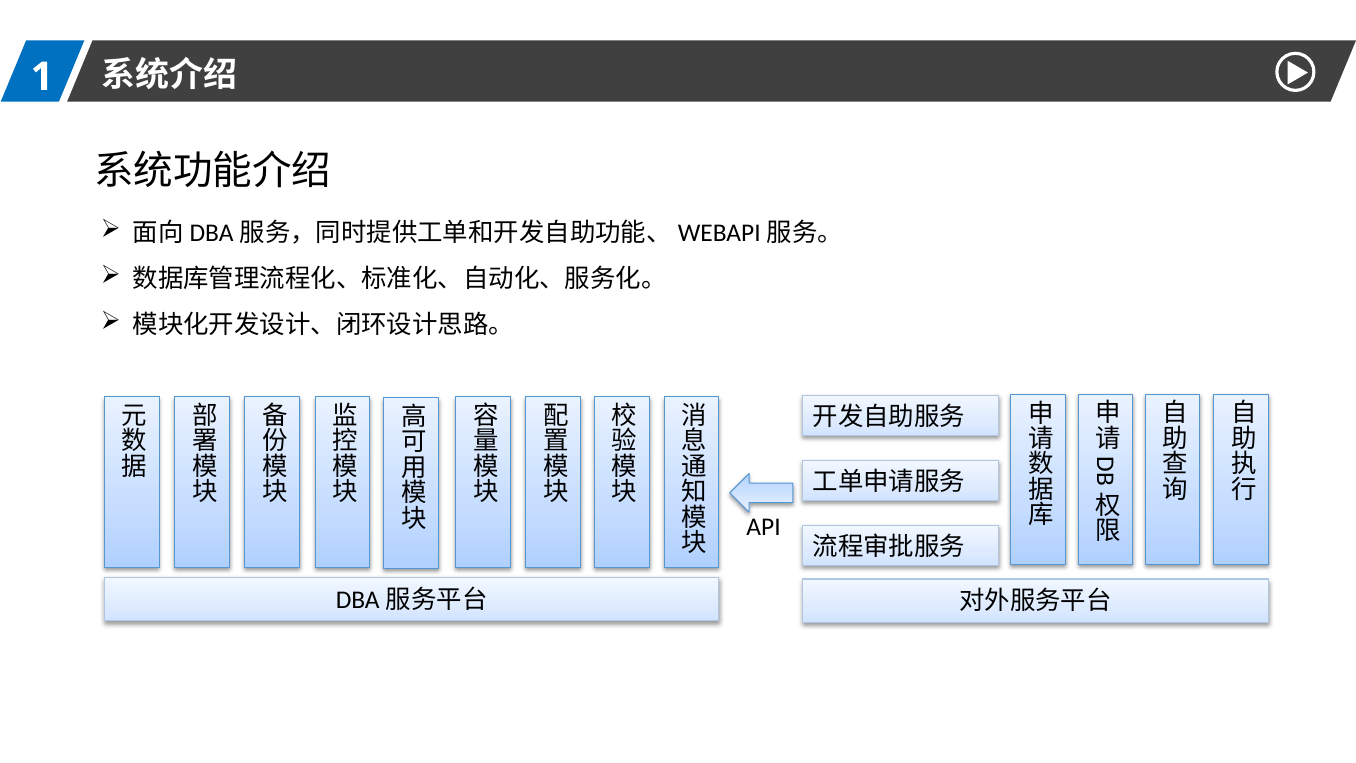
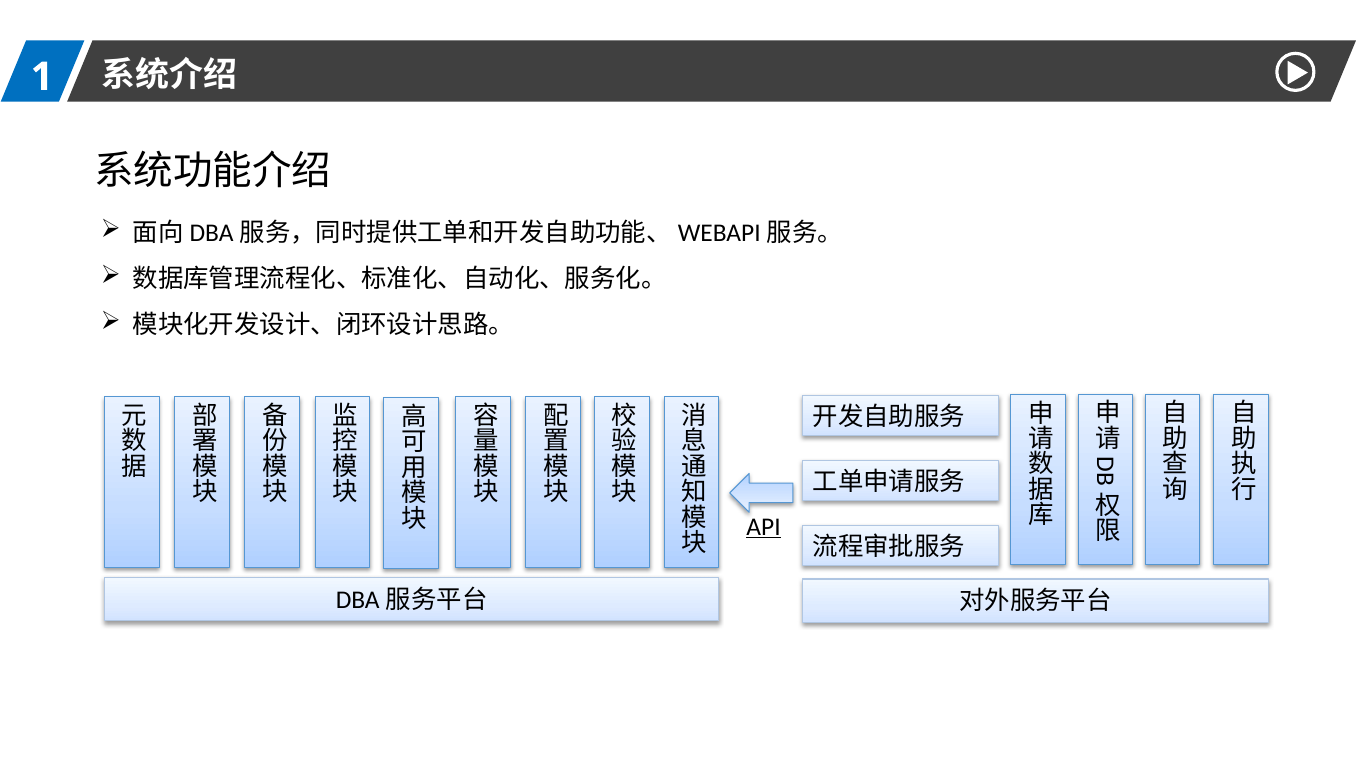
API underline: none -> present (764, 527)
